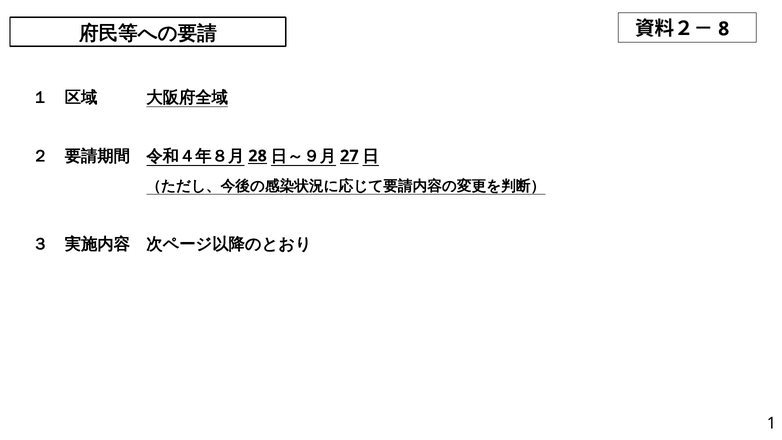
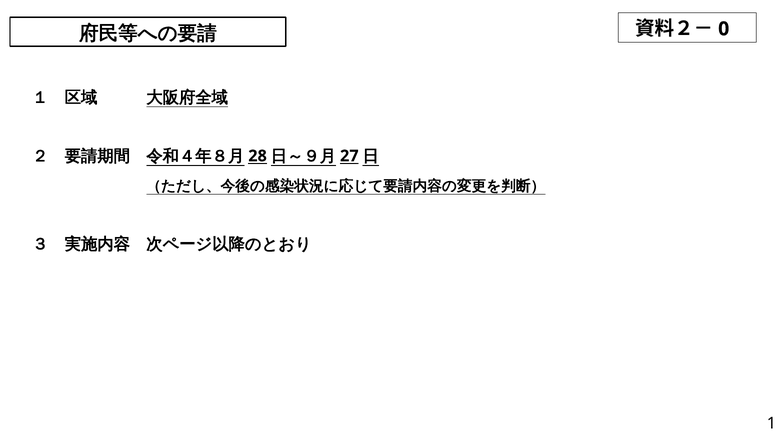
8: 8 -> 0 (724, 29)
